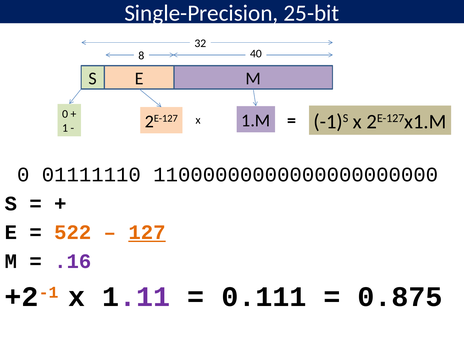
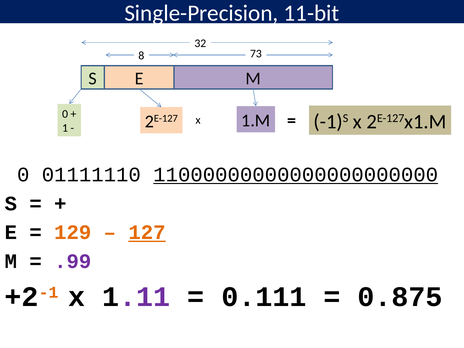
25-bit: 25-bit -> 11-bit (311, 13)
40: 40 -> 73 (256, 54)
11000000000000000000000 underline: none -> present (296, 175)
522: 522 -> 129 (73, 232)
.16: .16 -> .99 (73, 261)
